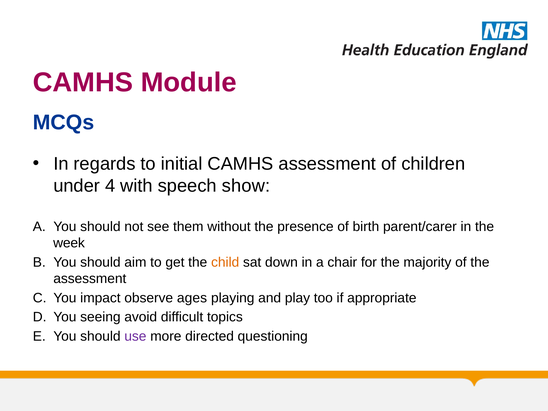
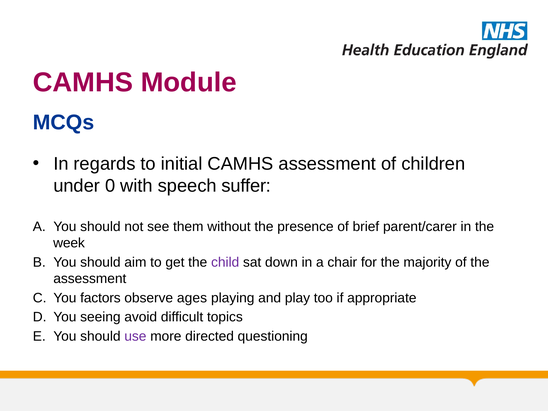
4: 4 -> 0 (110, 186)
show: show -> suffer (246, 186)
birth: birth -> brief (366, 227)
child colour: orange -> purple (225, 262)
impact: impact -> factors (100, 298)
